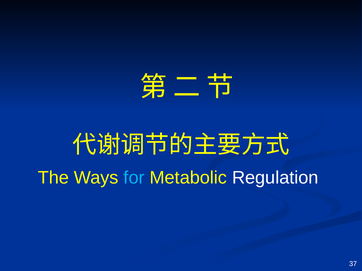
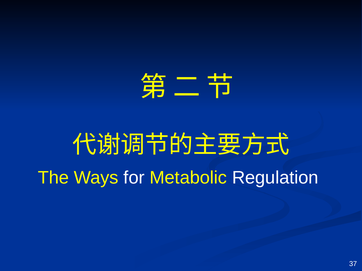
for colour: light blue -> white (134, 178)
